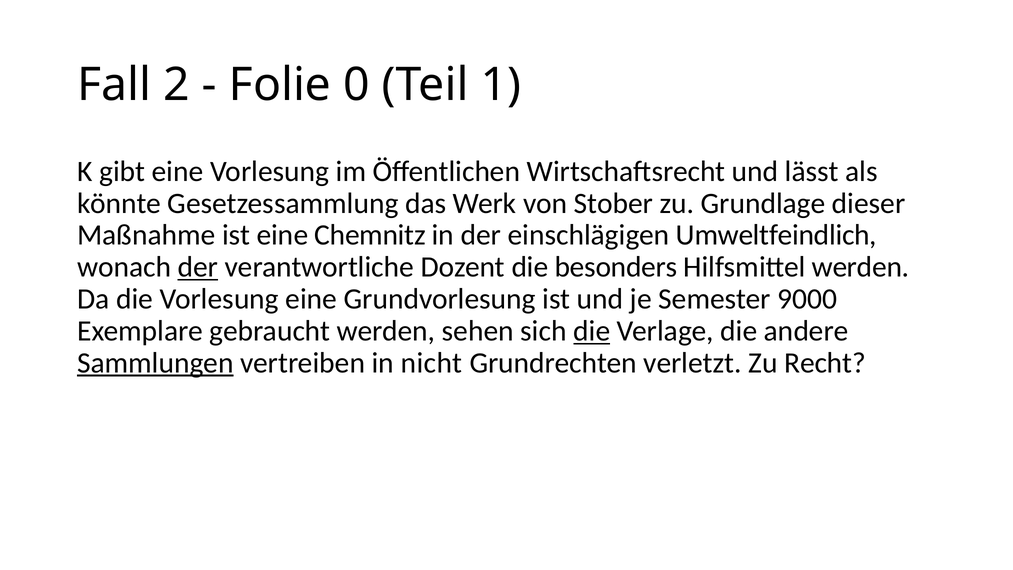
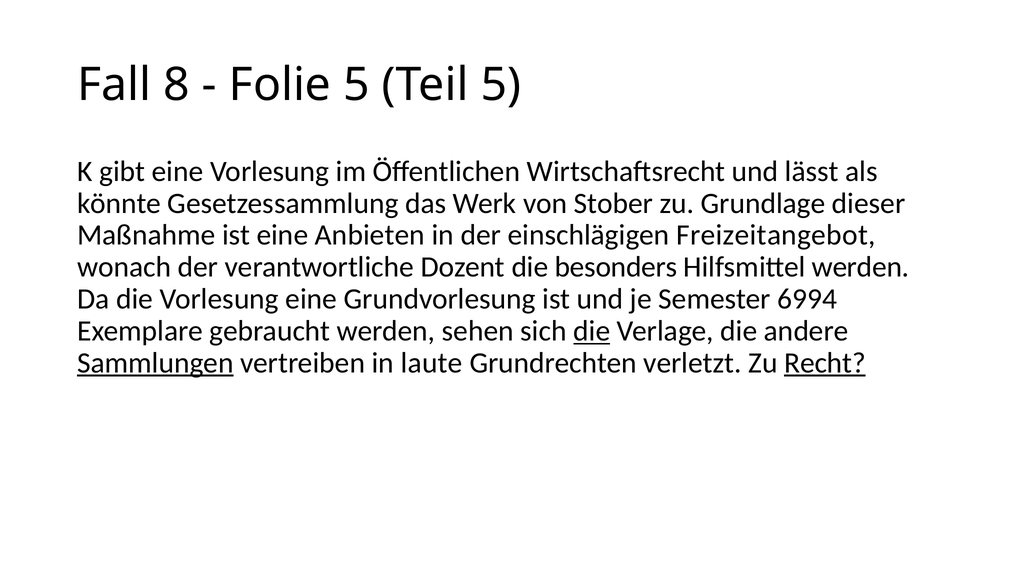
2: 2 -> 8 (177, 85)
Folie 0: 0 -> 5 (357, 85)
Teil 1: 1 -> 5 (501, 85)
Chemnitz: Chemnitz -> Anbieten (370, 235)
Umweltfeindlich: Umweltfeindlich -> Freizeitangebot (776, 235)
der underline: present -> none (198, 267)
9000: 9000 -> 6994 (807, 299)
nicht: nicht -> laute (432, 363)
Recht underline: none -> present (825, 363)
